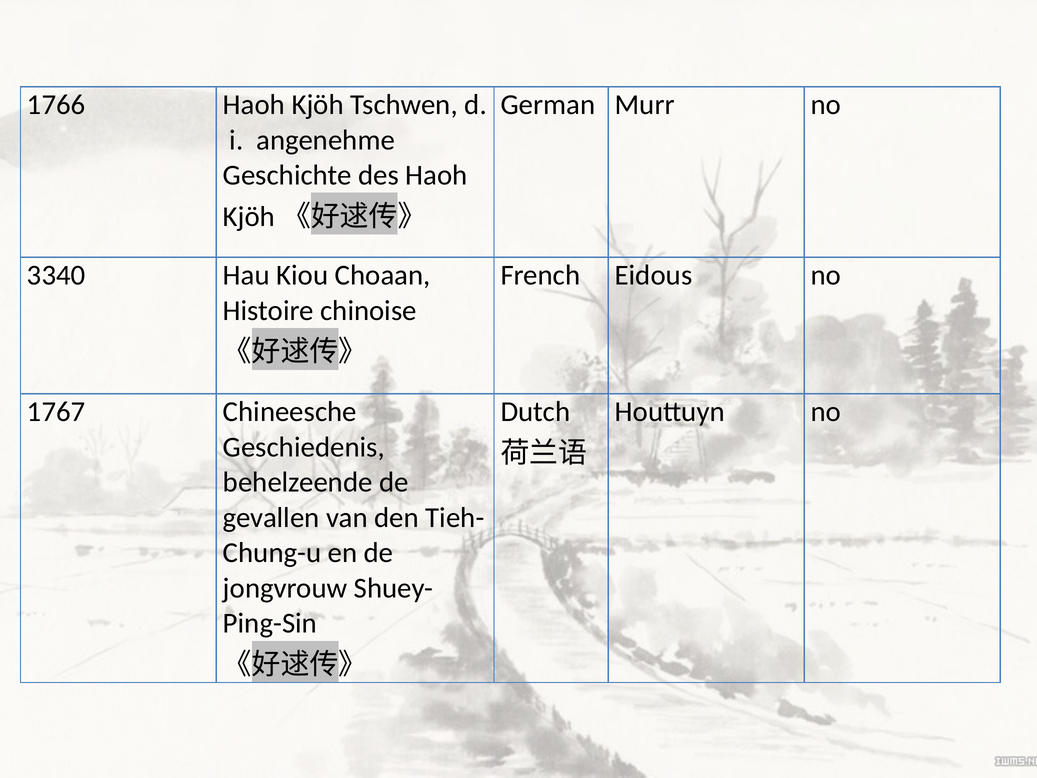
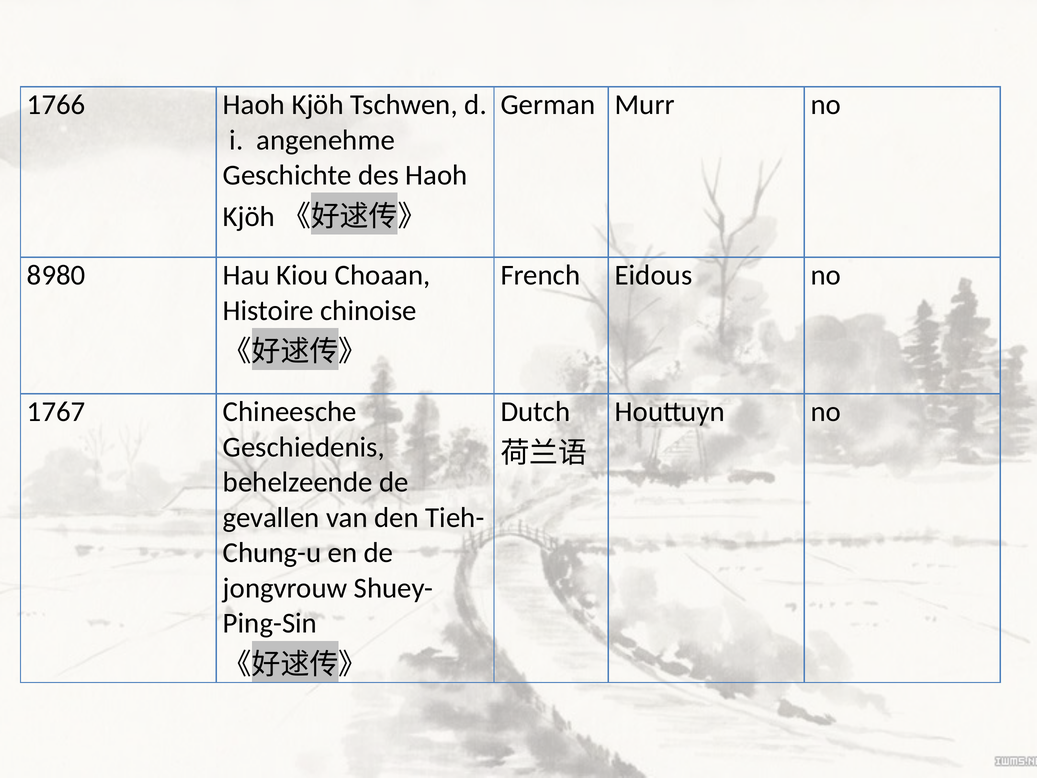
3340: 3340 -> 8980 (56, 275)
